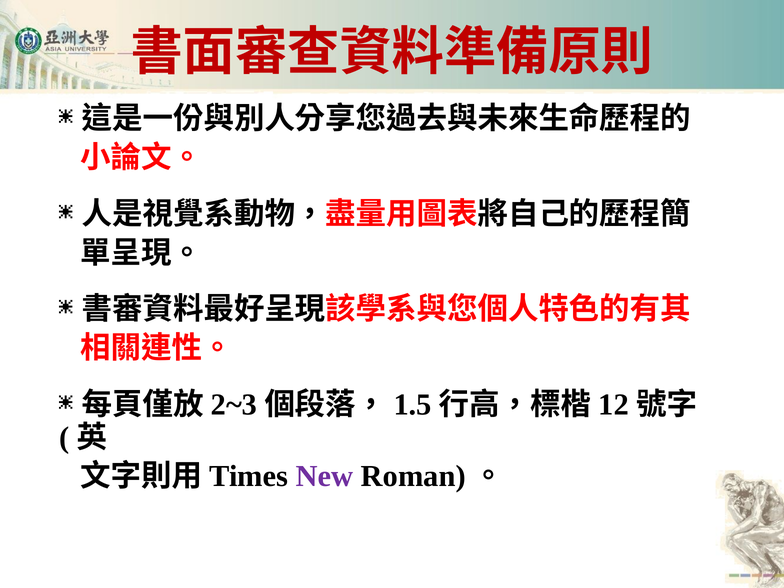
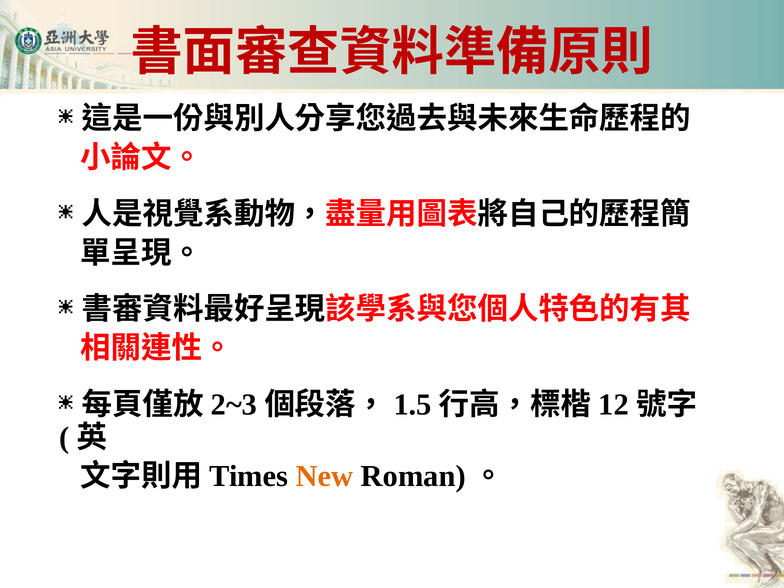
New colour: purple -> orange (325, 476)
